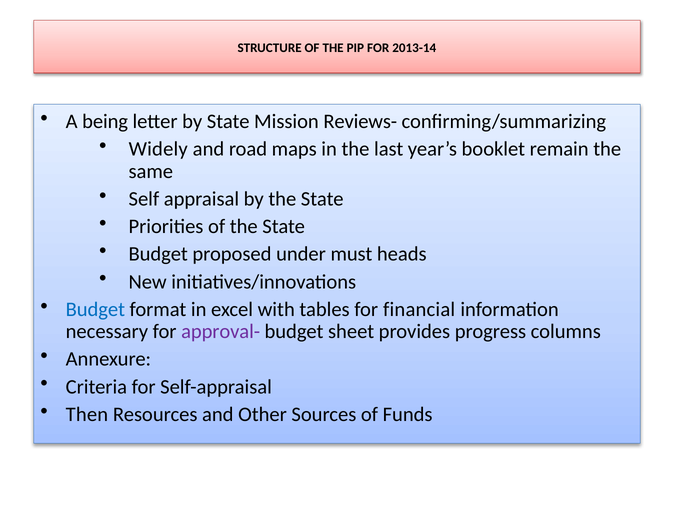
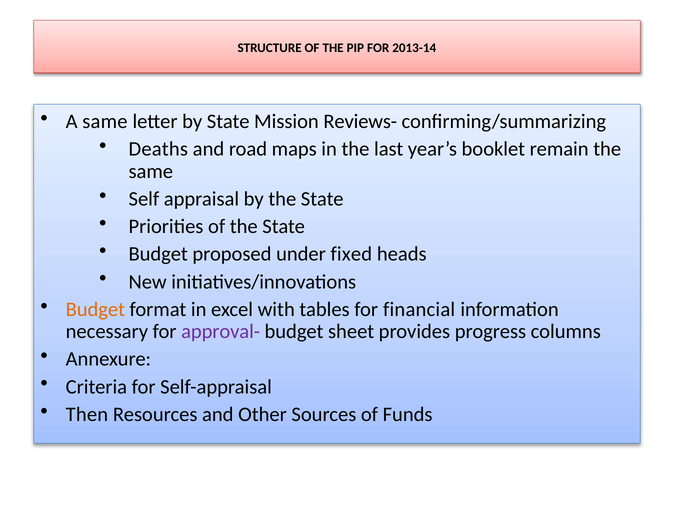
A being: being -> same (105, 122)
Widely: Widely -> Deaths (158, 149)
must: must -> fixed (351, 254)
Budget colour: blue -> orange (95, 310)
